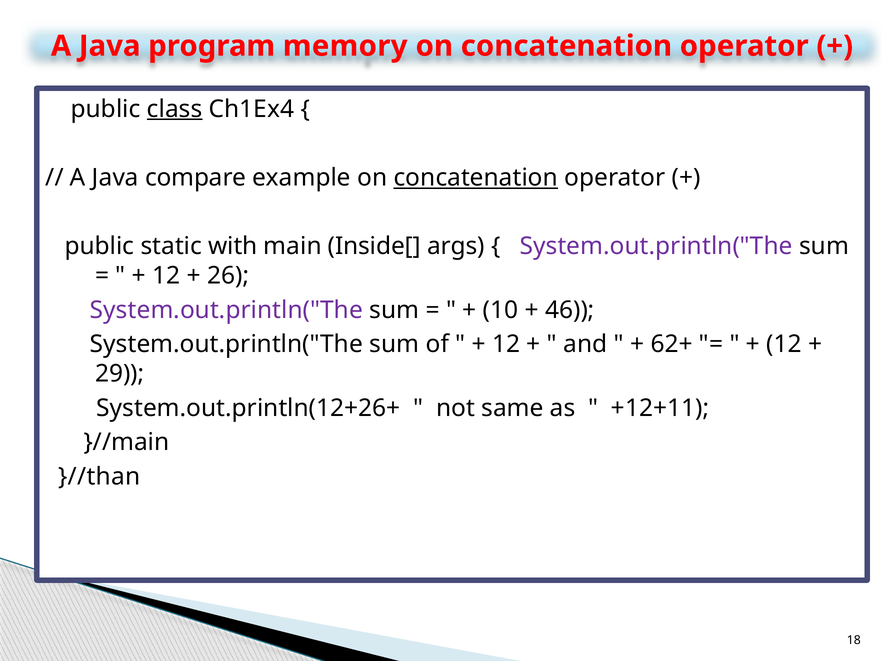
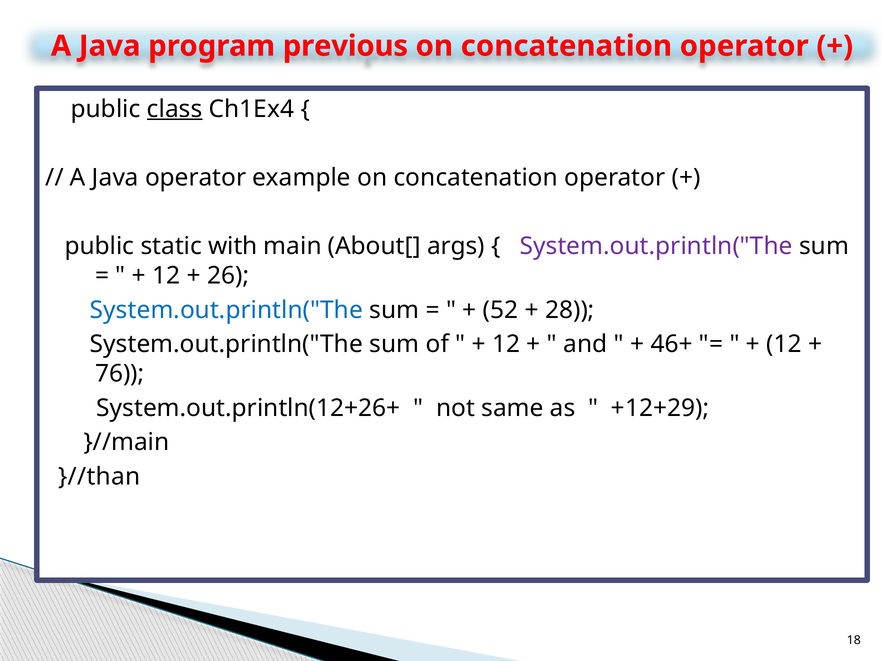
memory: memory -> previous (345, 46)
Java compare: compare -> operator (196, 178)
concatenation underline: present -> none (476, 178)
Inside[: Inside[ -> About[ (374, 246)
System.out.println("The colour: purple -> blue (226, 310)
10: 10 -> 52 (501, 310)
46: 46 -> 28 (570, 310)
62+: 62+ -> 46+ (672, 345)
29: 29 -> 76 (120, 374)
+12+11: +12+11 -> +12+29 (660, 408)
